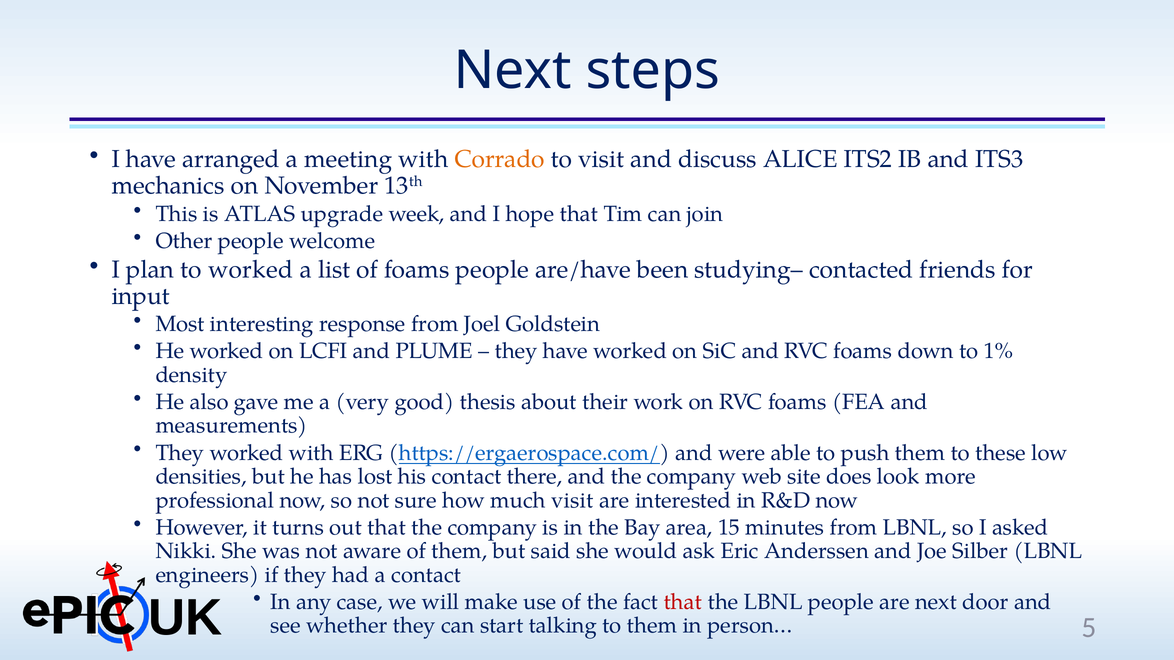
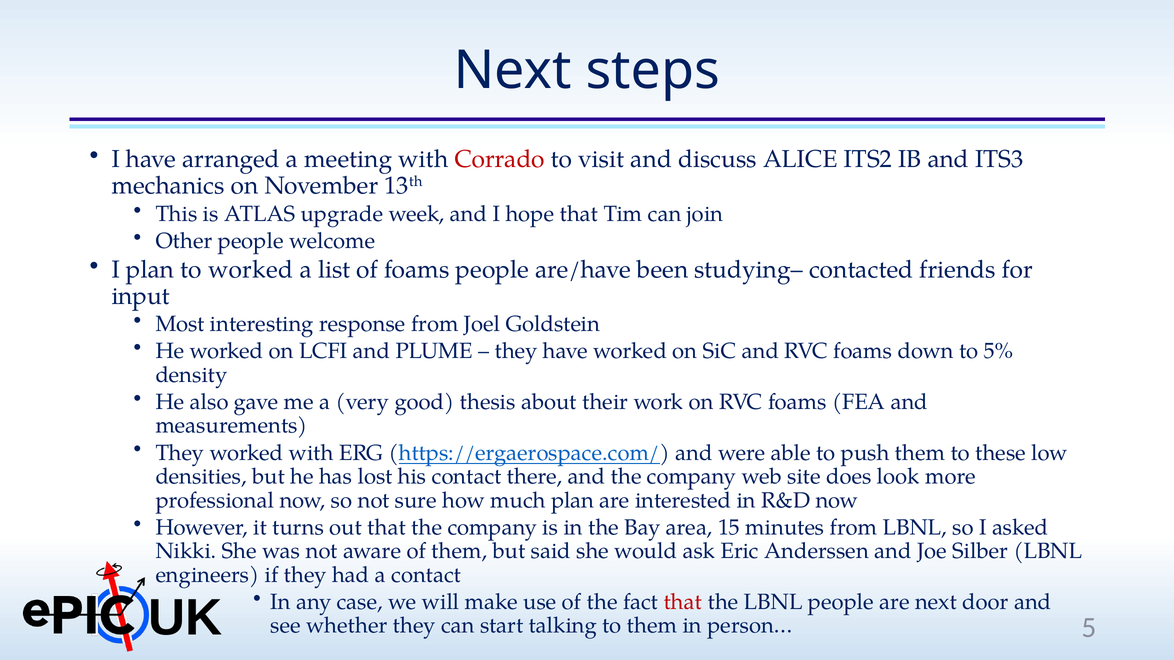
Corrado colour: orange -> red (500, 159)
1%: 1% -> 5% (998, 351)
much visit: visit -> plan (573, 501)
